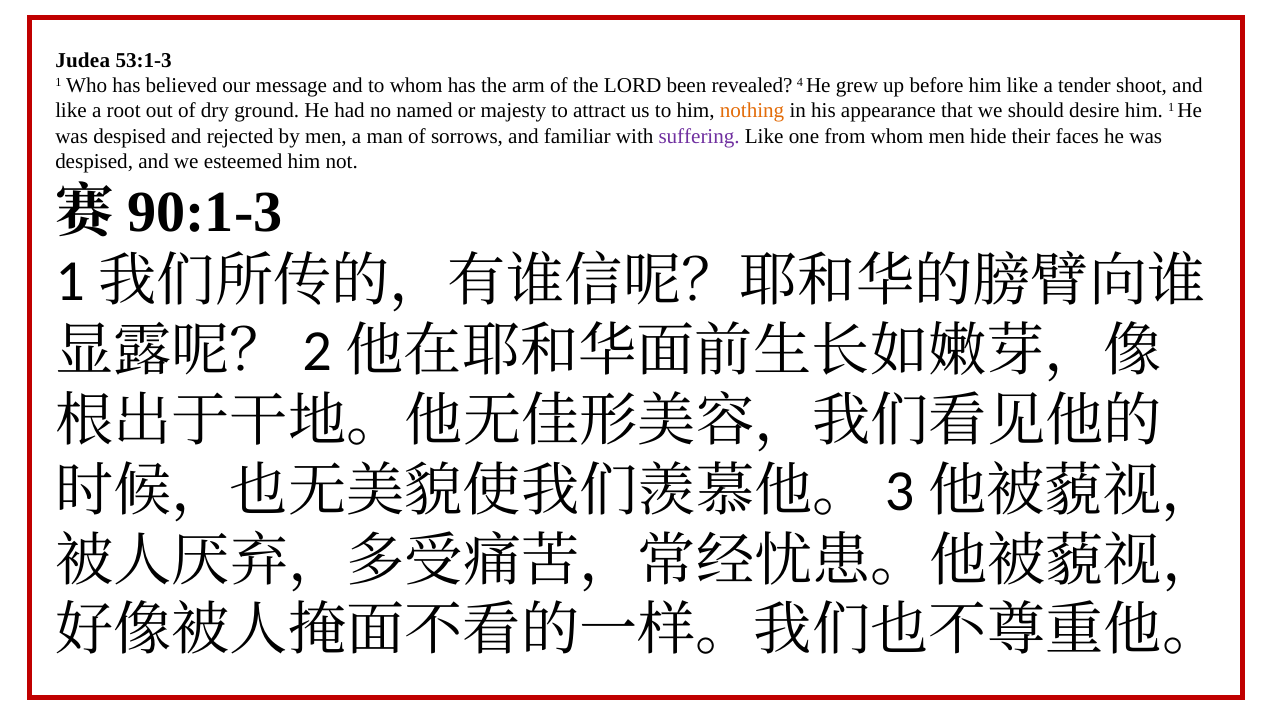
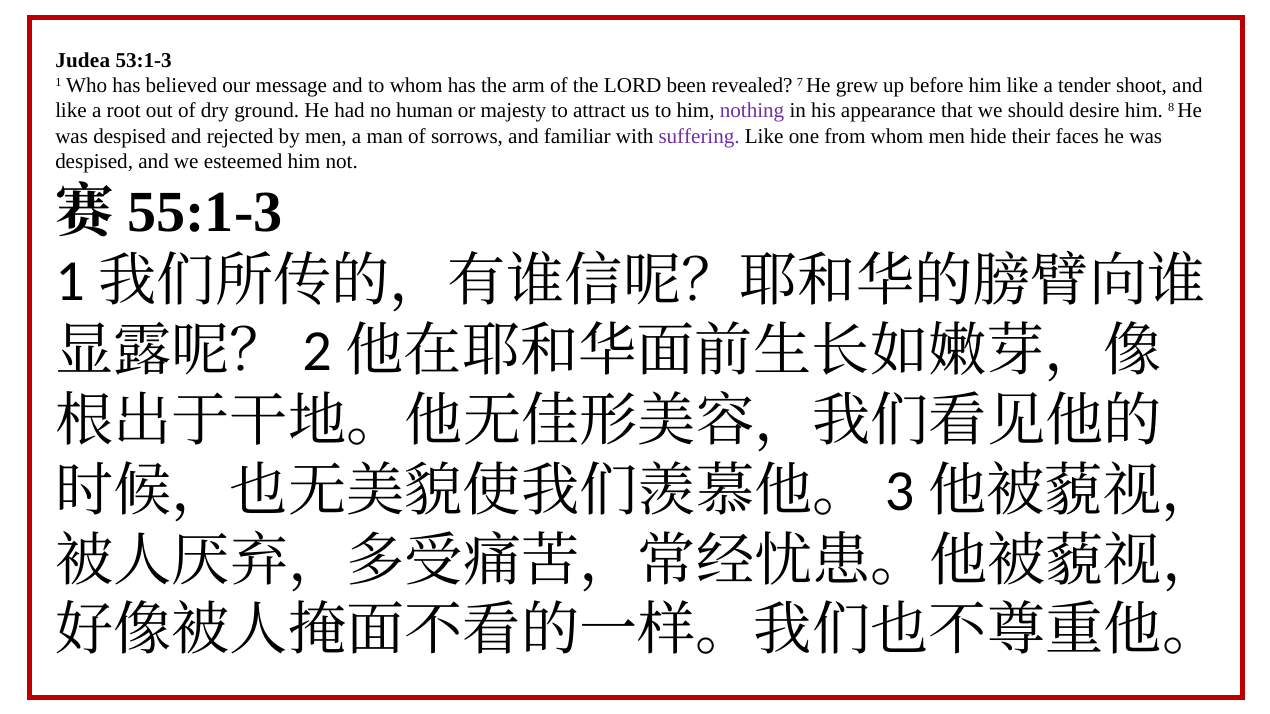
4: 4 -> 7 (800, 82)
named: named -> human (425, 111)
nothing colour: orange -> purple (752, 111)
him 1: 1 -> 8 (1171, 108)
90:1-3: 90:1-3 -> 55:1-3 (205, 212)
